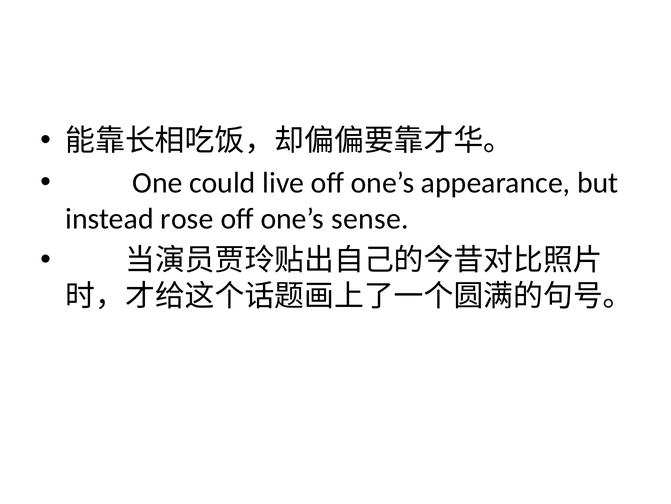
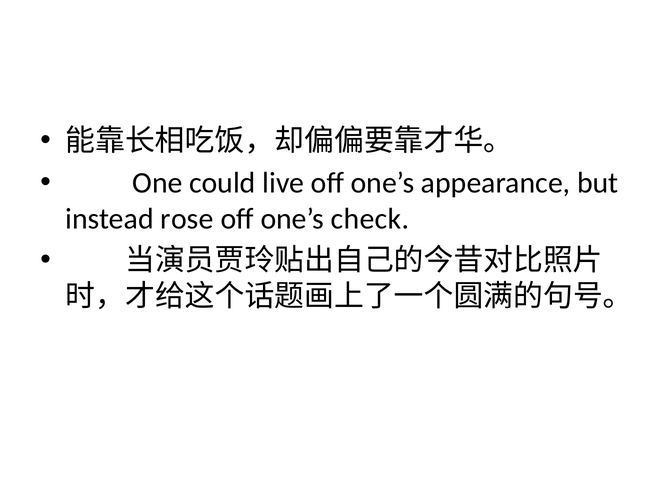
sense: sense -> check (370, 218)
